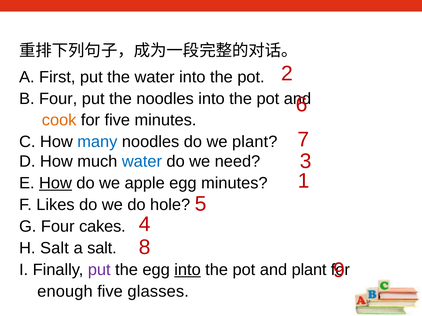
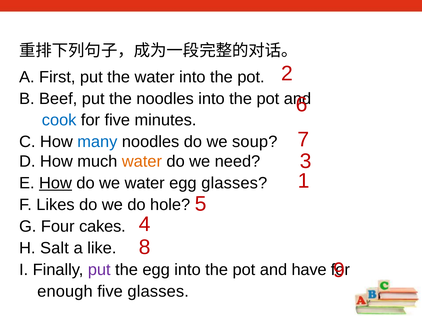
B Four: Four -> Beef (58, 99)
cook colour: orange -> blue (59, 120)
we plant: plant -> soup (255, 142)
water colour: blue -> orange (142, 162)
we apple: apple -> water (145, 183)
egg minutes: minutes -> glasses (234, 183)
a salt: salt -> like (102, 248)
into underline: present -> none (188, 270)
and plant: plant -> have (309, 270)
